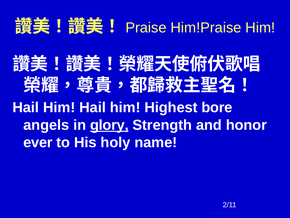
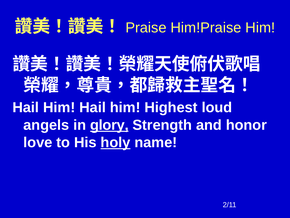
bore: bore -> loud (217, 107)
ever: ever -> love (38, 142)
holy underline: none -> present (115, 142)
